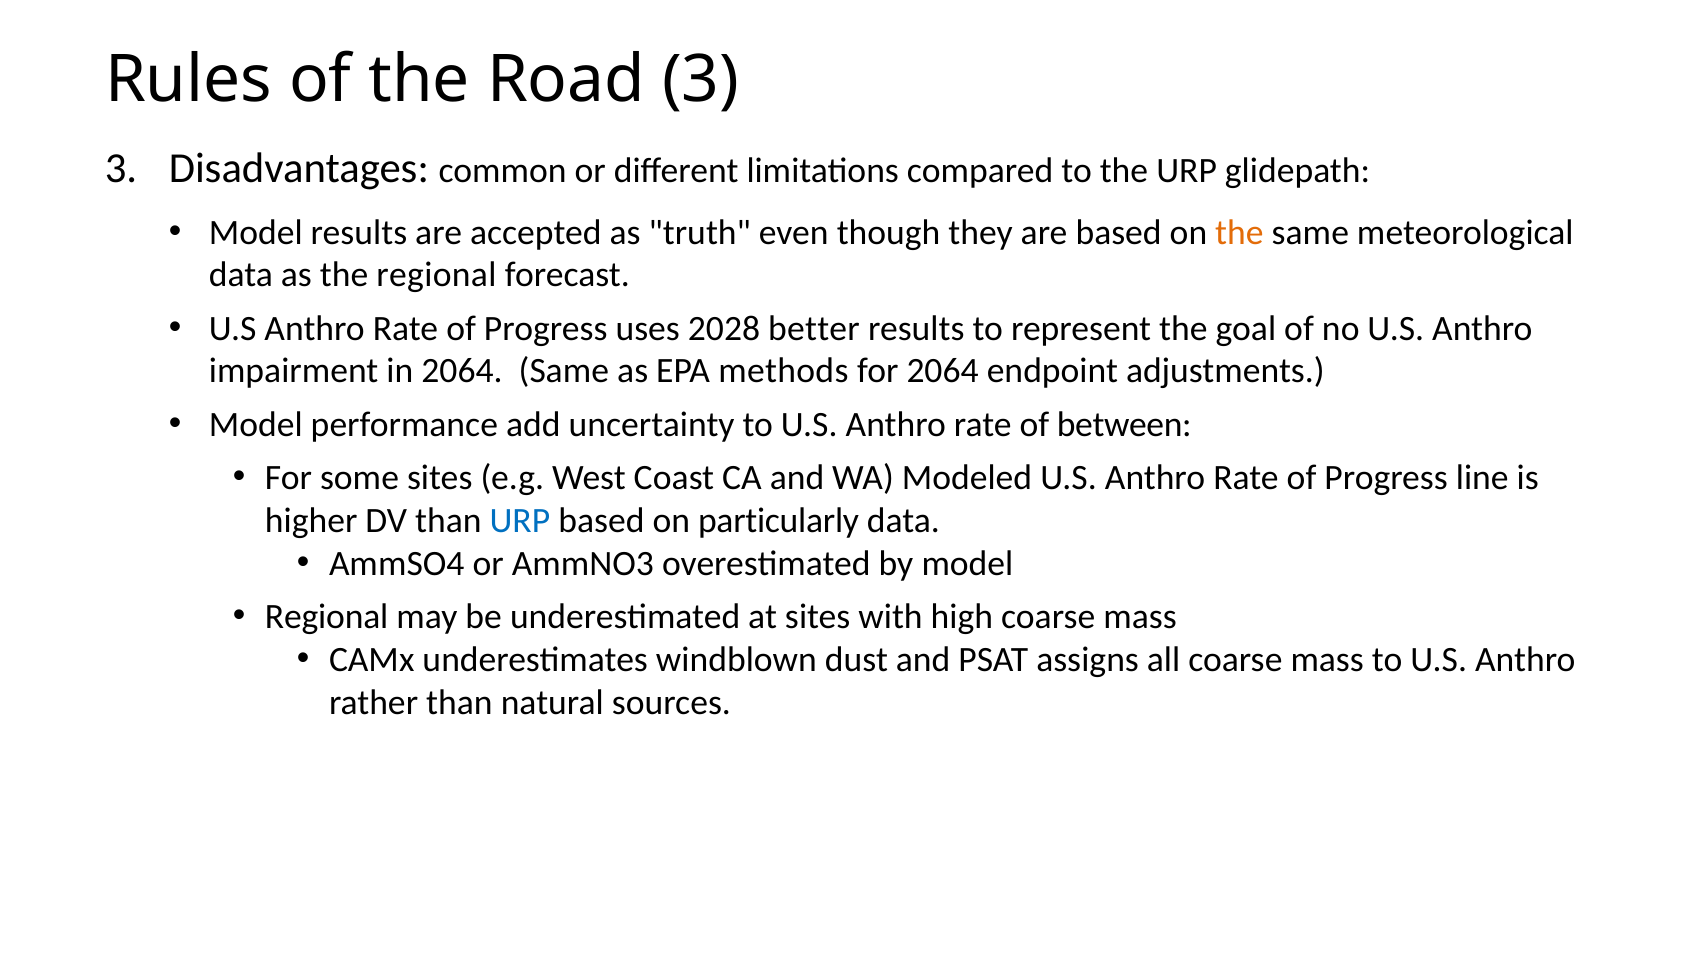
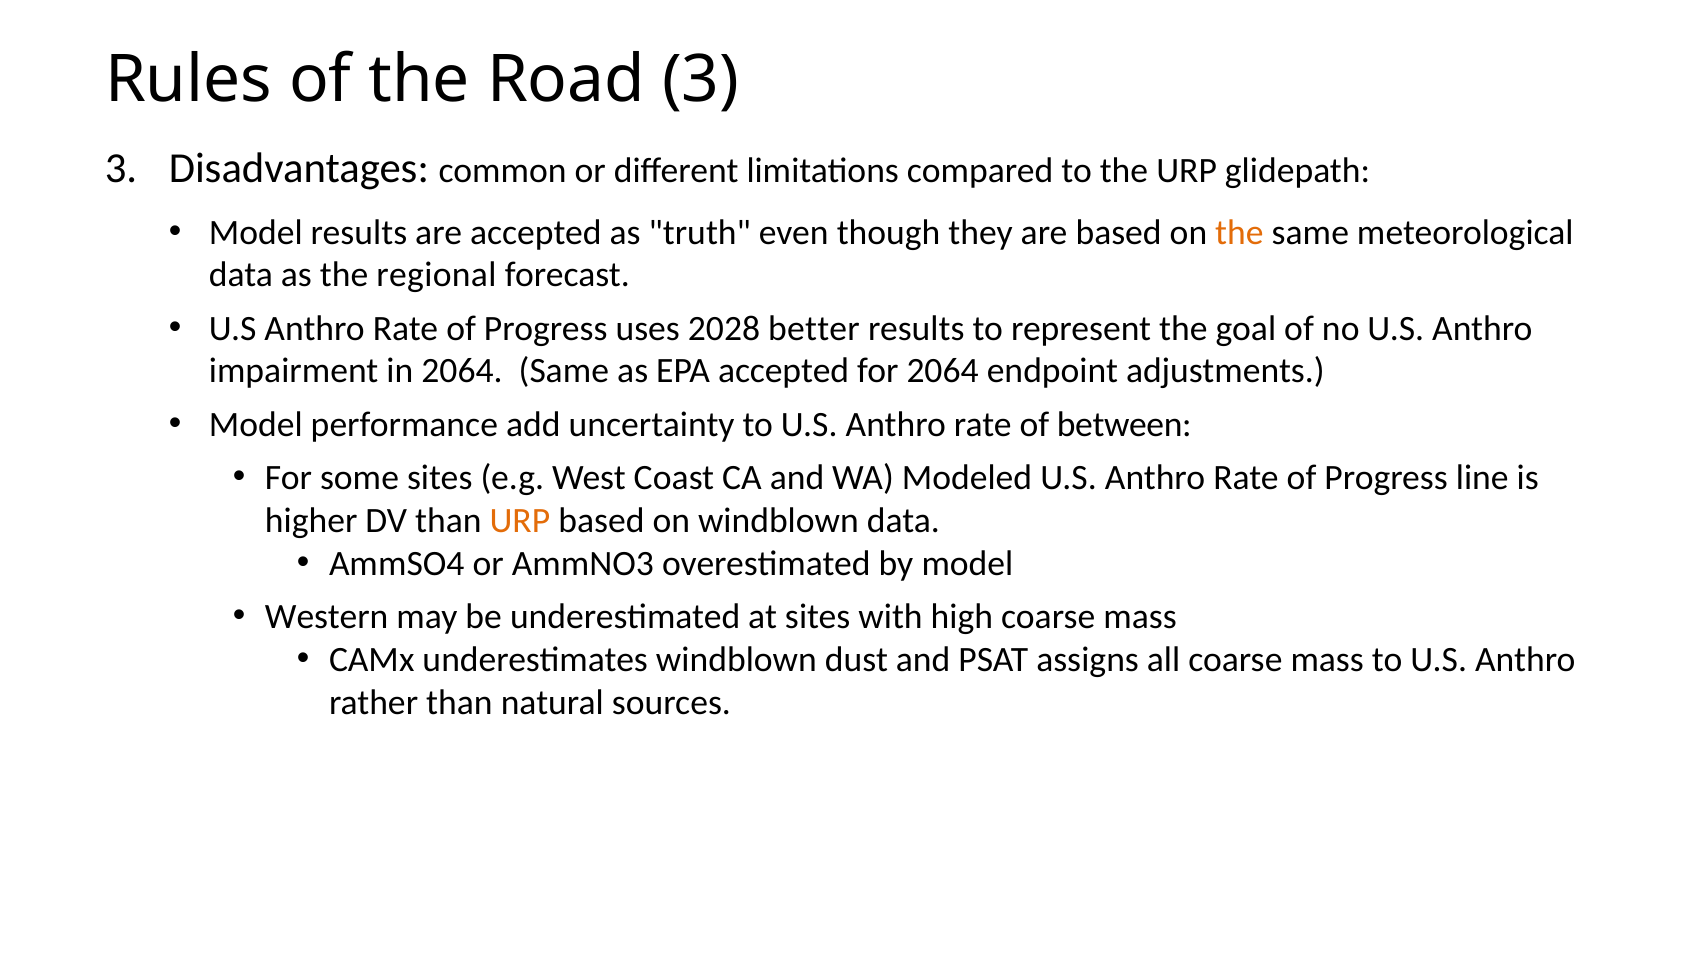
EPA methods: methods -> accepted (784, 371)
URP colour: blue -> orange (520, 521)
on particularly: particularly -> windblown (778, 521)
Regional: Regional -> Western (327, 617)
